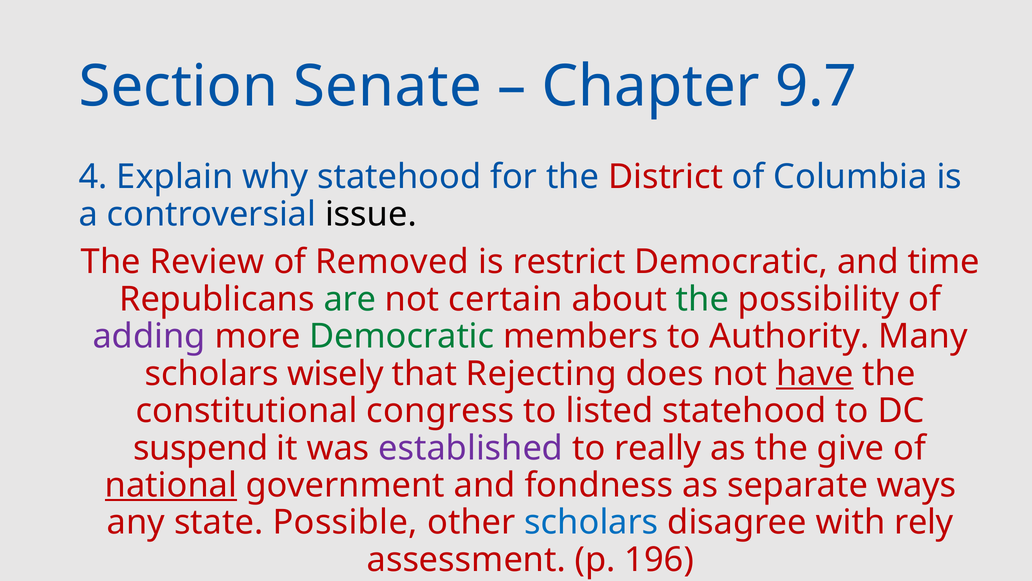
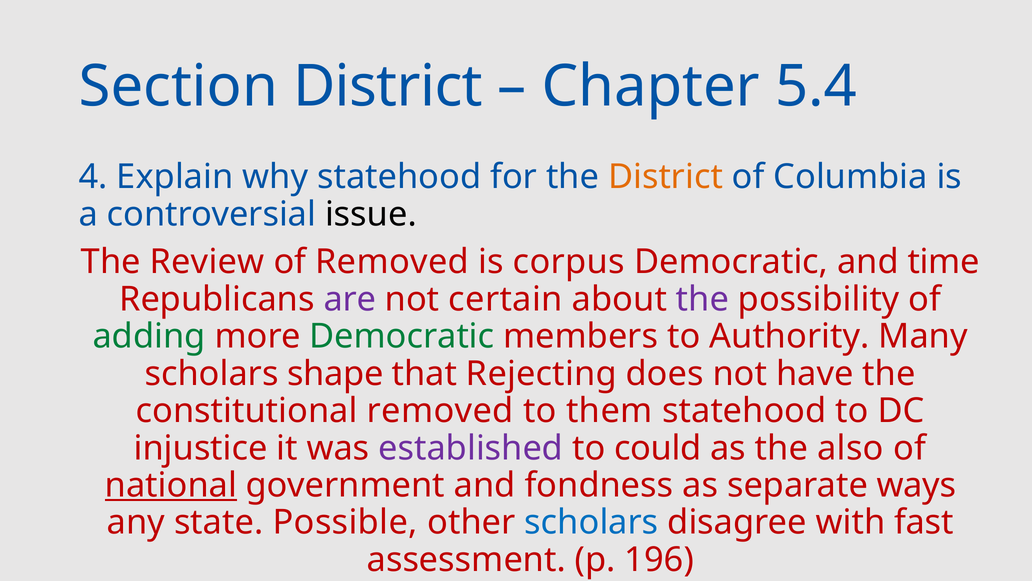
Section Senate: Senate -> District (388, 87)
9.7: 9.7 -> 5.4 (816, 87)
District colour: red -> orange (665, 177)
restrict: restrict -> corpus (569, 262)
are colour: green -> purple (350, 299)
the colour: green -> purple (702, 299)
adding colour: purple -> green (149, 336)
wisely: wisely -> shape (335, 373)
have underline: present -> none (815, 373)
constitutional congress: congress -> removed (440, 411)
listed: listed -> them (609, 411)
suspend: suspend -> injustice (201, 448)
really: really -> could (658, 448)
give: give -> also (851, 448)
rely: rely -> fast (924, 522)
